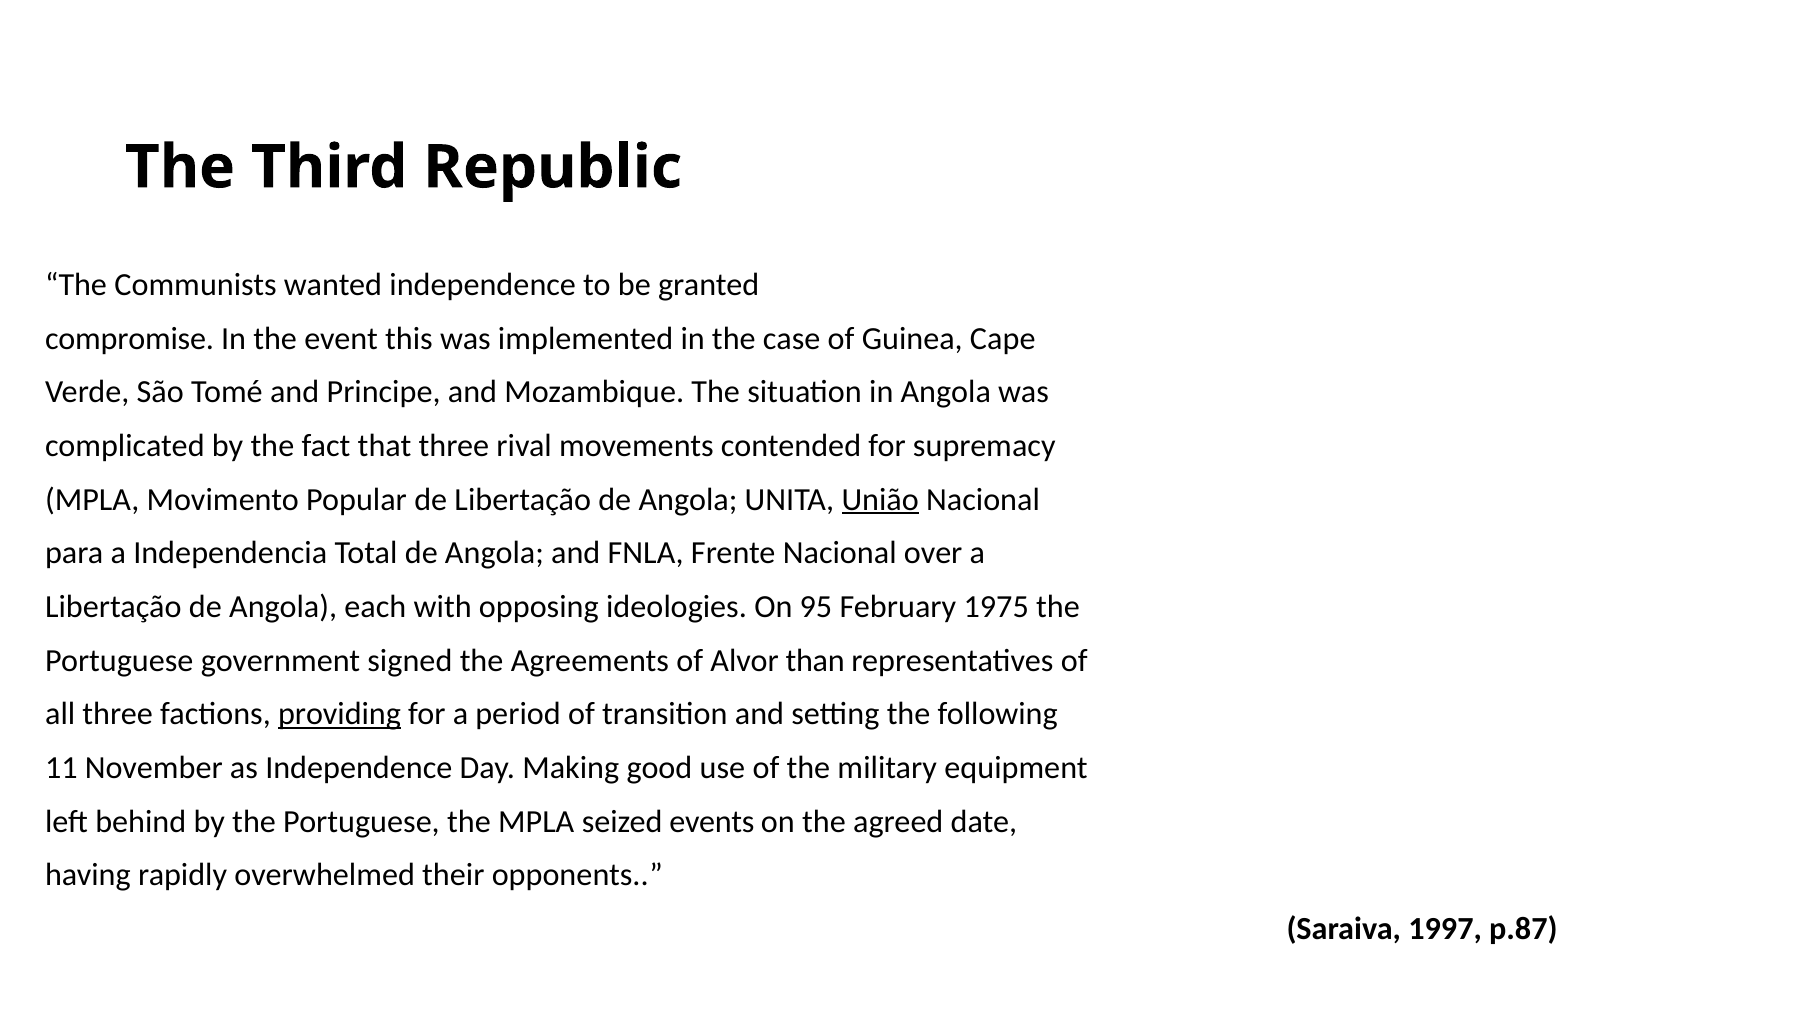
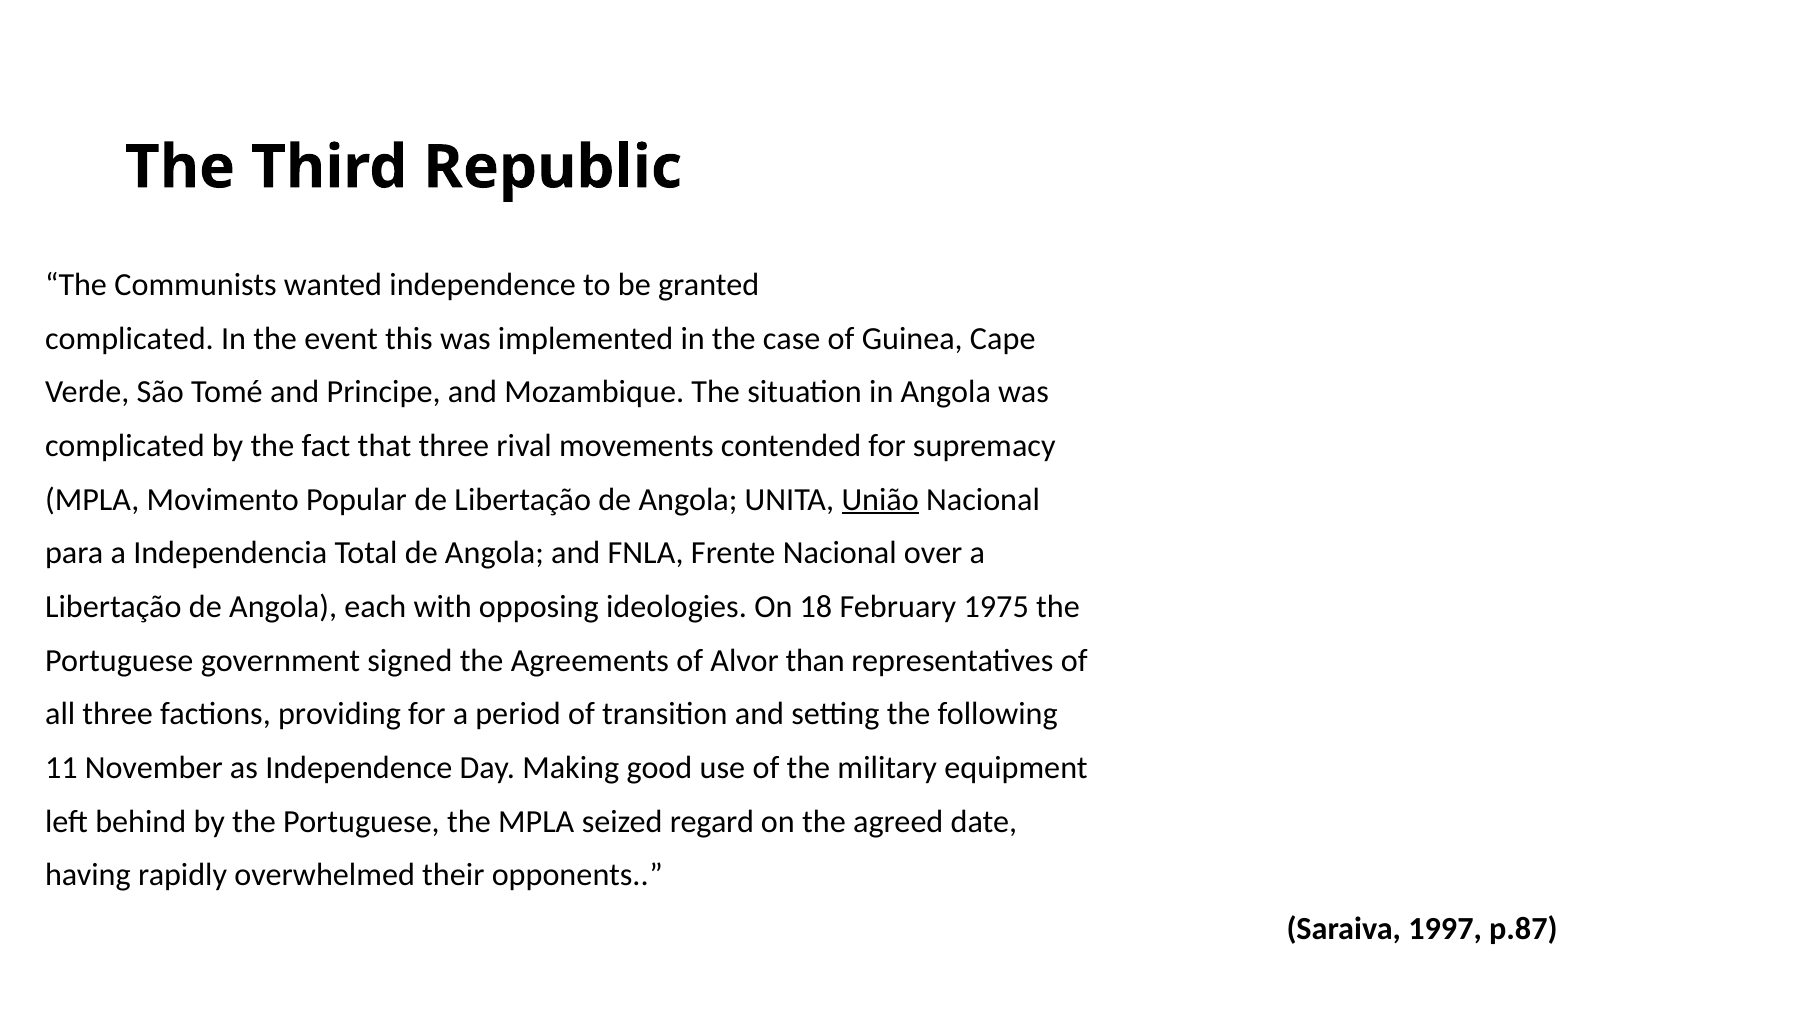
compromise: compromise -> complicated (129, 339)
95: 95 -> 18 (816, 607)
providing underline: present -> none (339, 714)
events: events -> regard (712, 821)
